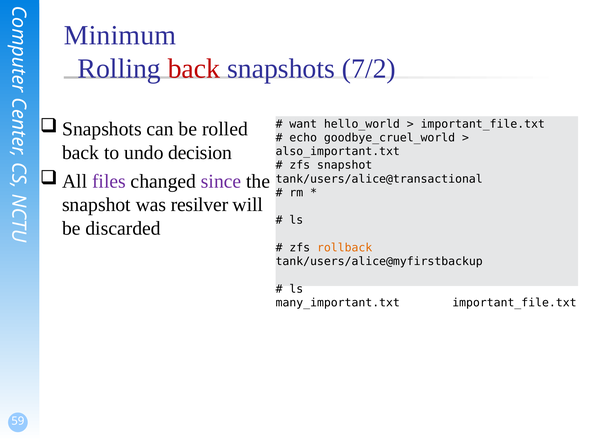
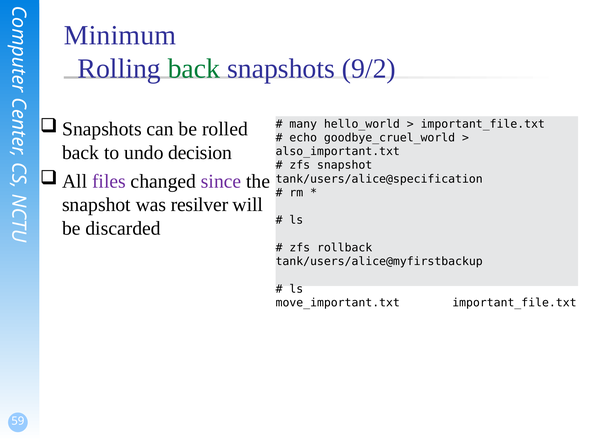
back colour: red -> green (194, 69)
7/2: 7/2 -> 9/2 (369, 69)
want: want -> many (303, 124)
tank/users/alice@transactional: tank/users/alice@transactional -> tank/users/alice@specification (379, 179)
rollback colour: orange -> black (345, 248)
many_important.txt: many_important.txt -> move_important.txt (338, 303)
